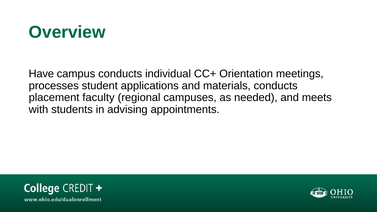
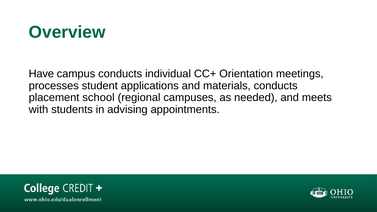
faculty: faculty -> school (98, 98)
